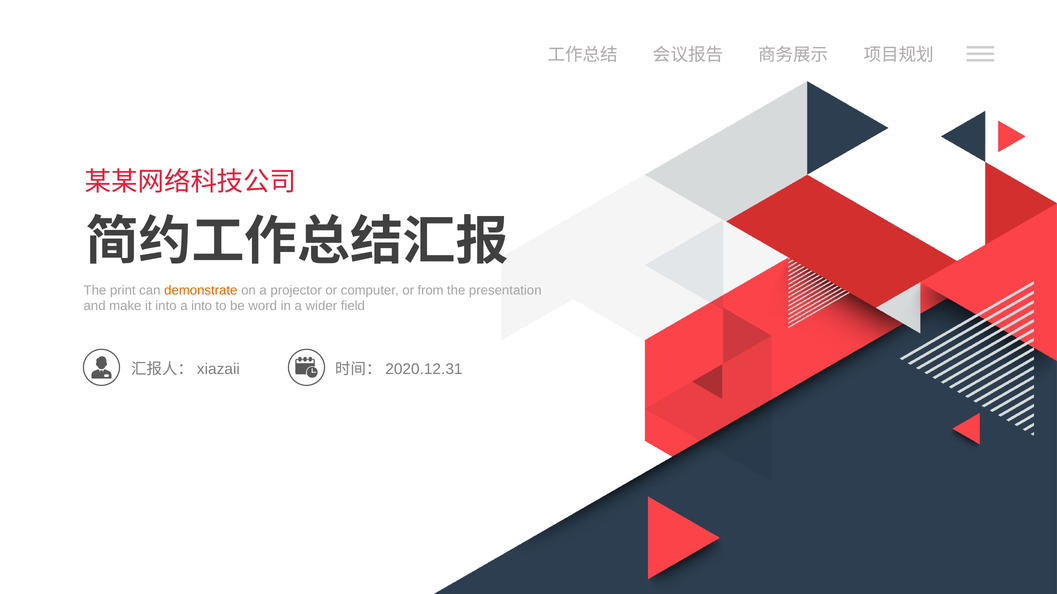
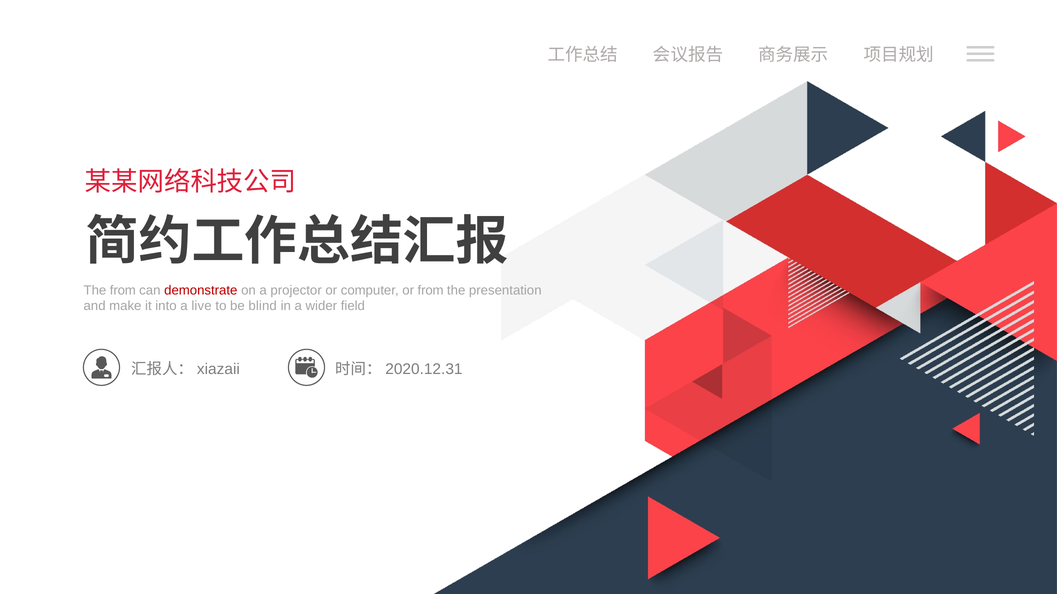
The print: print -> from (123, 291)
demonstrate colour: orange -> red (201, 291)
a into: into -> live (201, 306)
word: word -> blind (263, 306)
